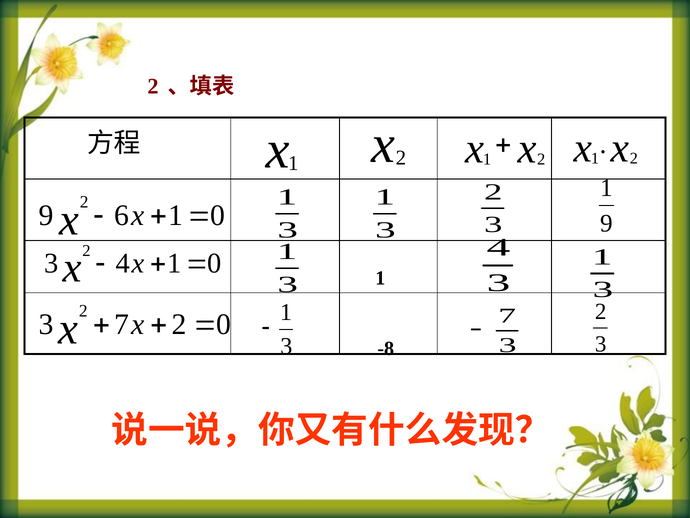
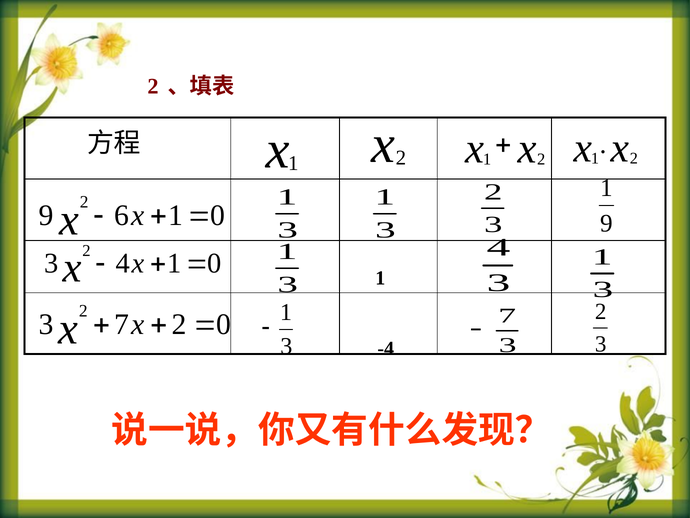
-8: -8 -> -4 (386, 348)
